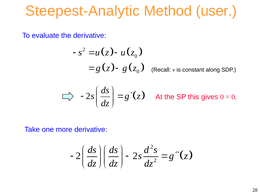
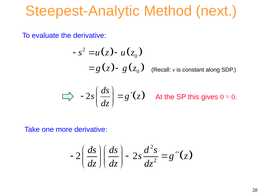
user: user -> next (216, 11)
